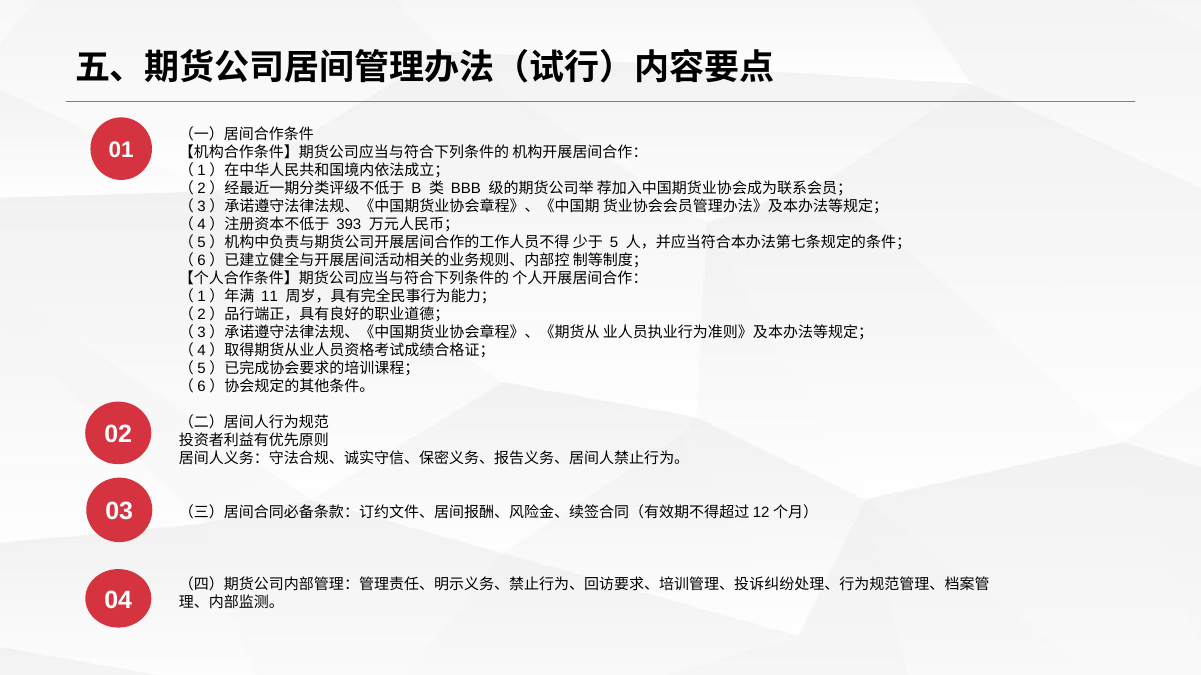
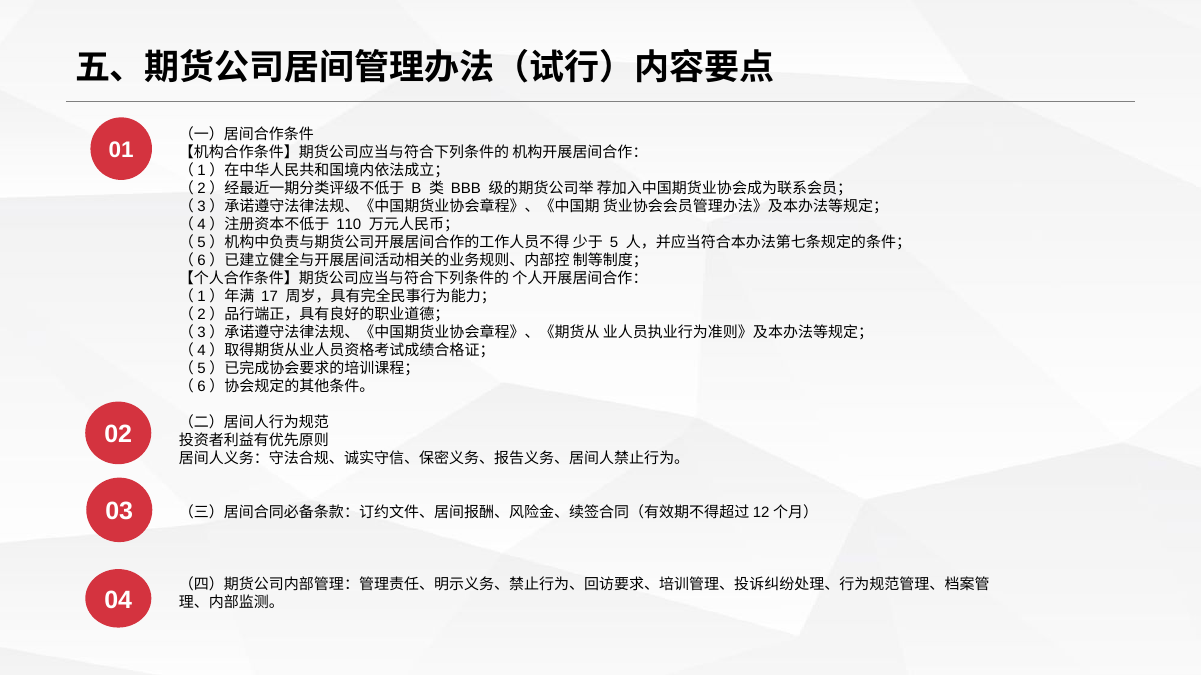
393: 393 -> 110 (349, 225)
11: 11 -> 17 (270, 297)
